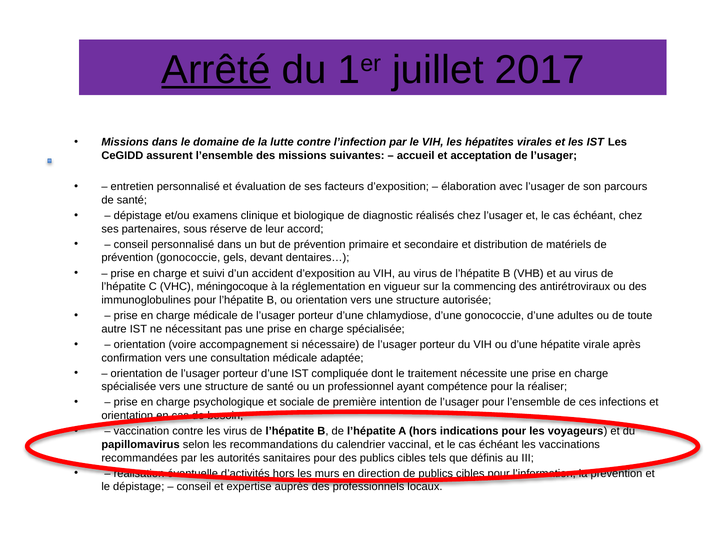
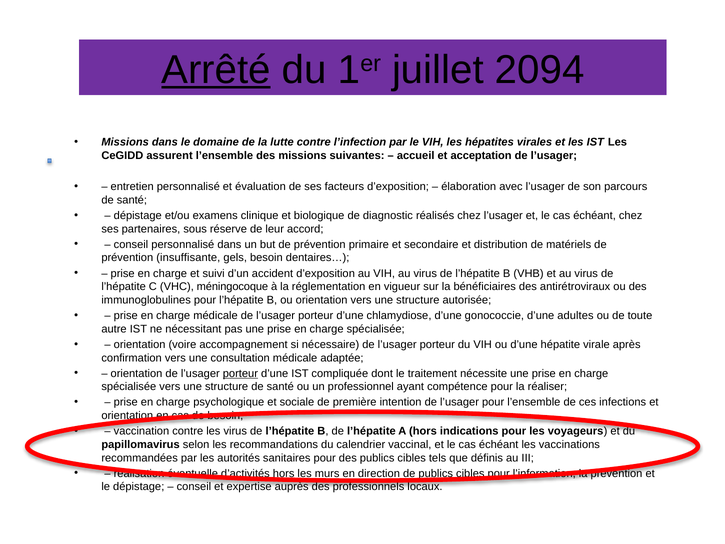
2017: 2017 -> 2094 (540, 70)
prévention gonococcie: gonococcie -> insuffisante (188, 258)
gels devant: devant -> besoin (266, 258)
commencing: commencing -> bénéficiaires (485, 287)
porteur underline: none -> present (240, 373)
